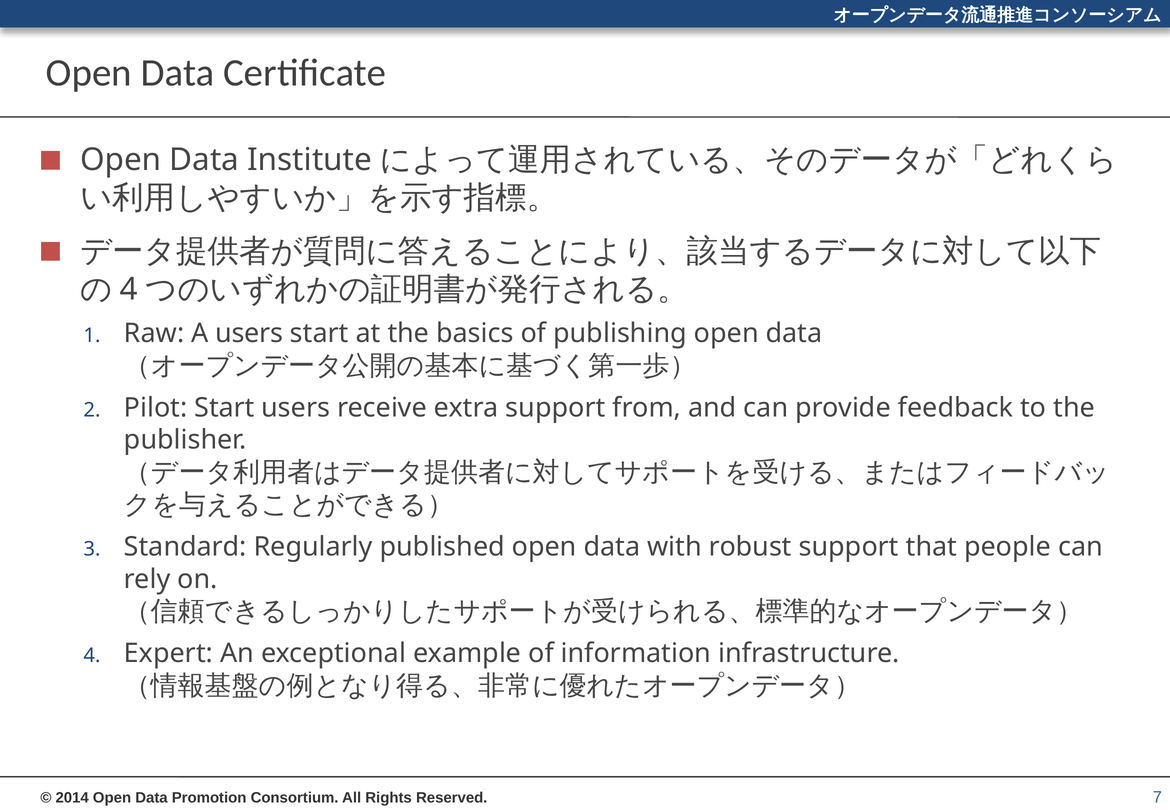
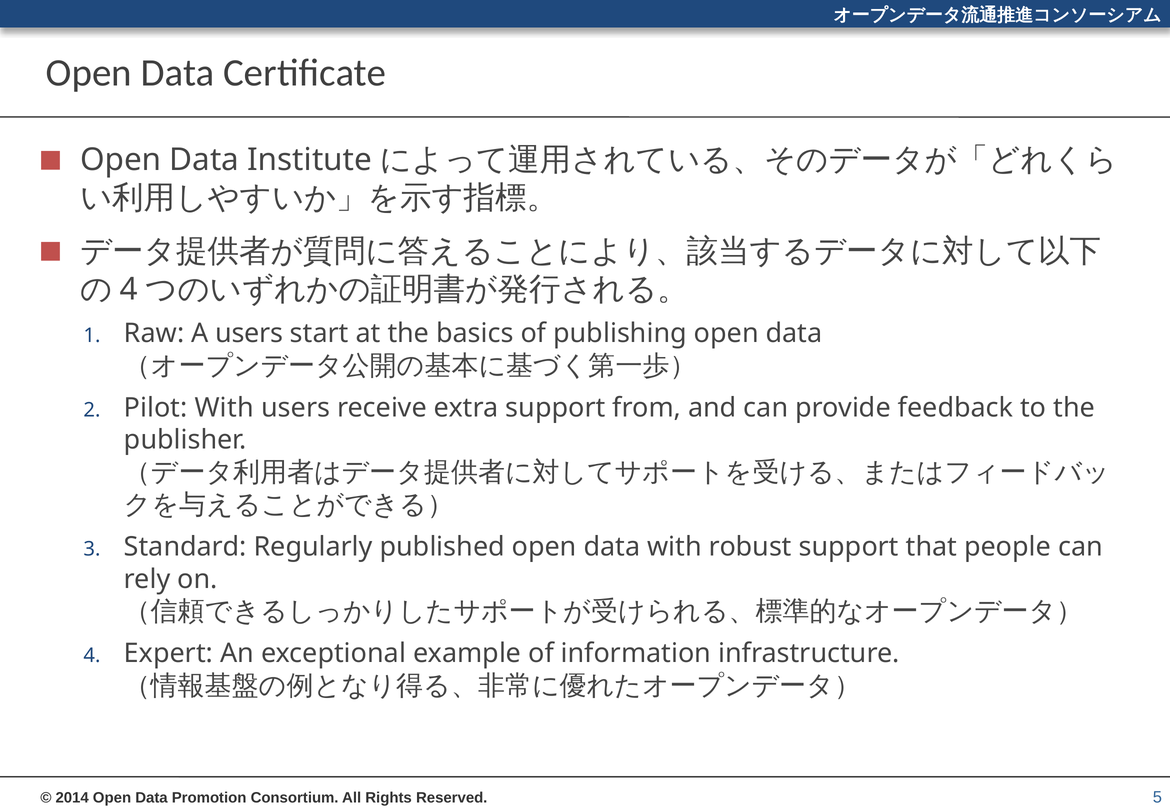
Pilot Start: Start -> With (224, 408)
7: 7 -> 5 (1157, 797)
